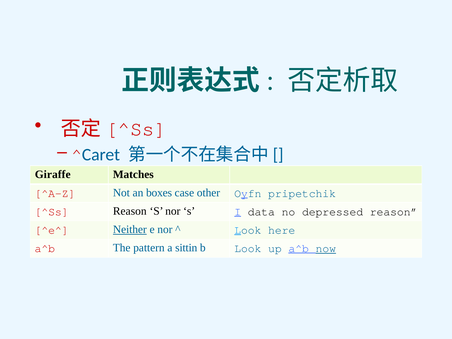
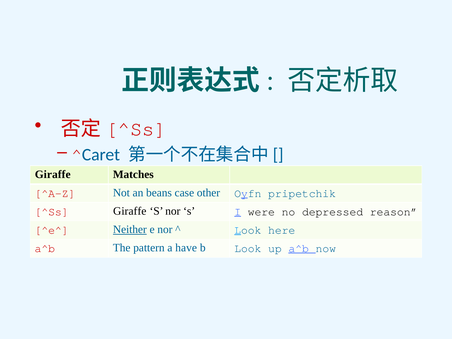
boxes: boxes -> beans (159, 193)
^Ss Reason: Reason -> Giraffe (130, 211)
data: data -> were (261, 212)
sittin: sittin -> have (186, 248)
now underline: present -> none (326, 248)
